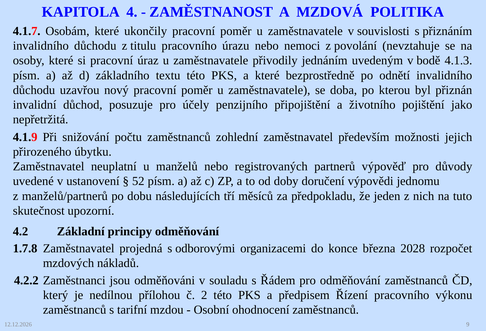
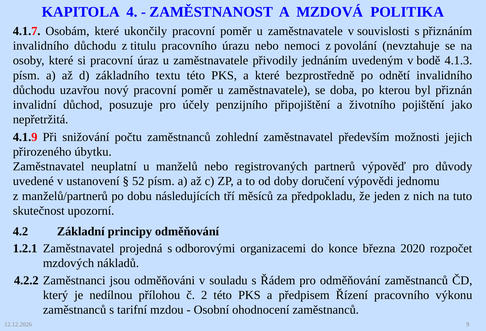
1.7.8: 1.7.8 -> 1.2.1 (25, 248)
2028: 2028 -> 2020 (413, 248)
